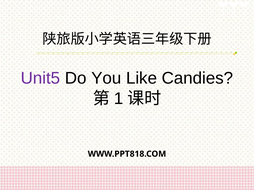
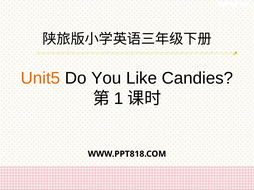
Unit5 colour: purple -> orange (40, 78)
